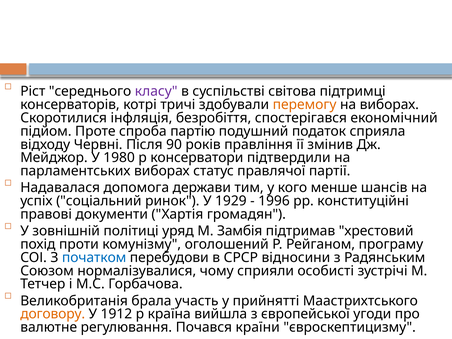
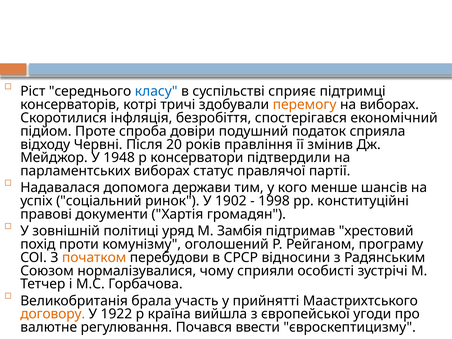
класу colour: purple -> blue (156, 91)
світова: світова -> сприяє (292, 91)
партію: партію -> довіри (193, 131)
90: 90 -> 20 (174, 144)
1980: 1980 -> 1948 (119, 158)
1929: 1929 -> 1902 (231, 201)
1996: 1996 -> 1998 (274, 201)
початком colour: blue -> orange (94, 258)
1912: 1912 -> 1922 (116, 314)
країни: країни -> ввести (258, 327)
